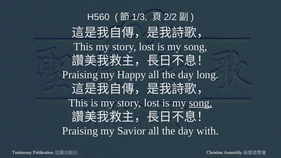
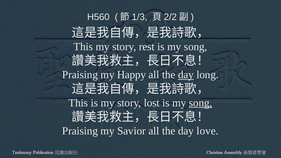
This my story lost: lost -> rest (147, 47)
day underline: none -> present (186, 75)
with: with -> love (208, 131)
